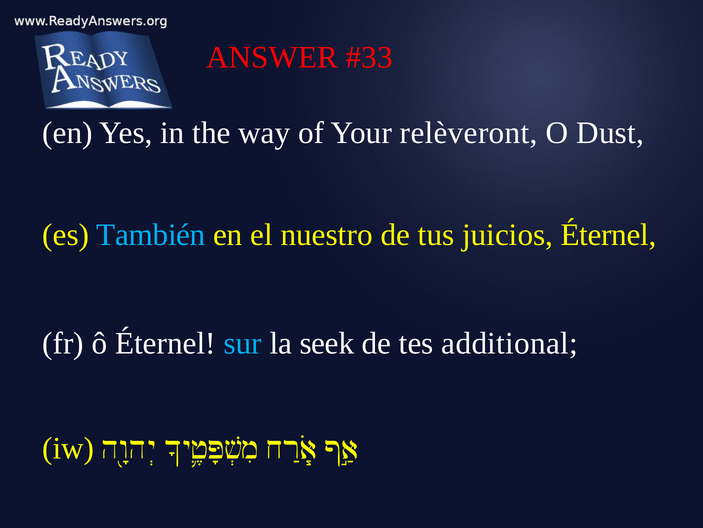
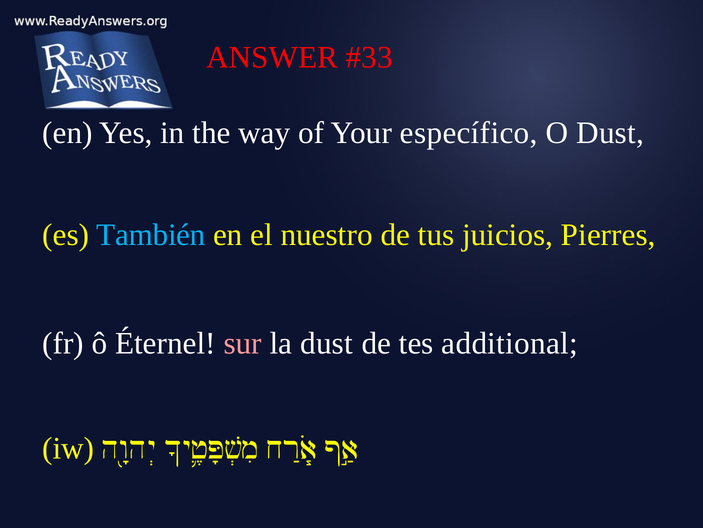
relèveront: relèveront -> específico (469, 133)
juicios Éternel: Éternel -> Pierres (608, 235)
sur colour: light blue -> pink (243, 343)
la seek: seek -> dust (327, 343)
